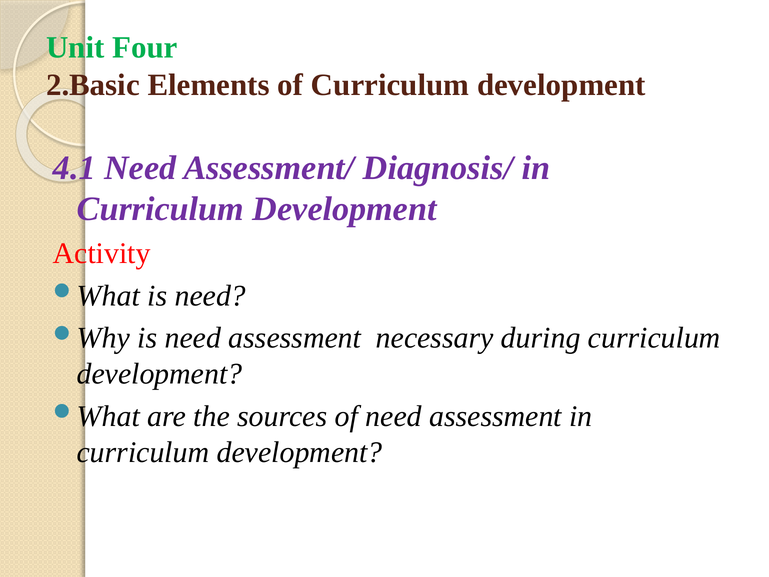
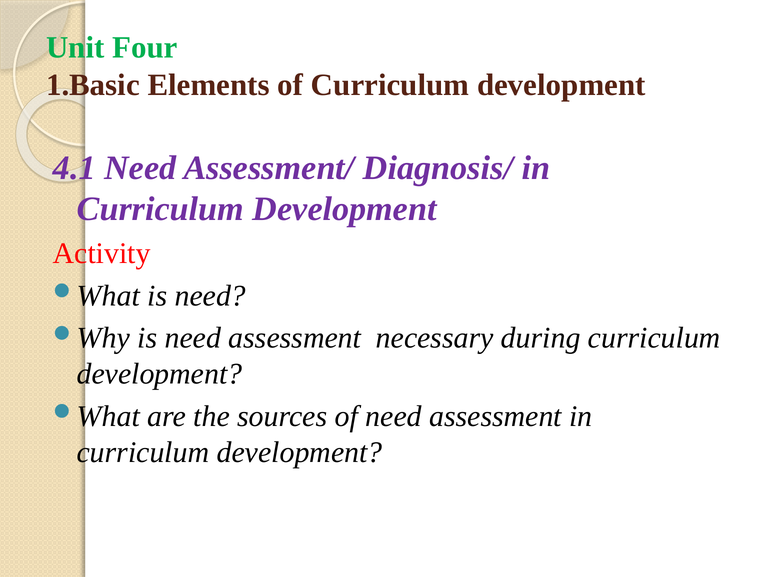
2.Basic: 2.Basic -> 1.Basic (93, 85)
